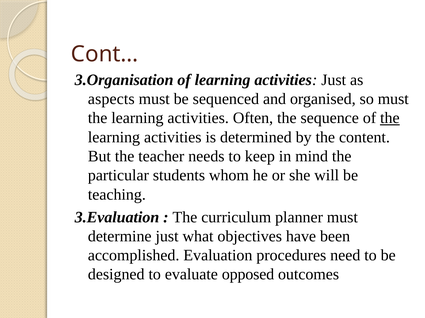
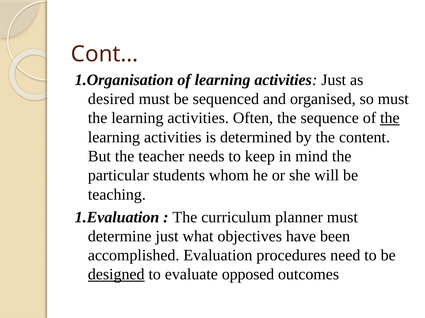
3.Organisation: 3.Organisation -> 1.Organisation (124, 80)
aspects: aspects -> desired (111, 99)
3.Evaluation: 3.Evaluation -> 1.Evaluation (117, 218)
designed underline: none -> present (116, 275)
